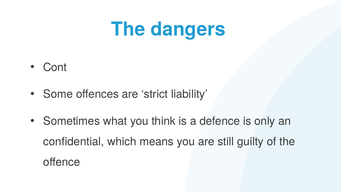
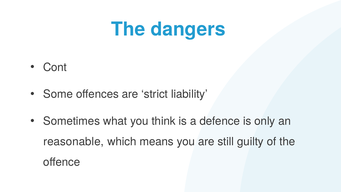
confidential: confidential -> reasonable (74, 141)
